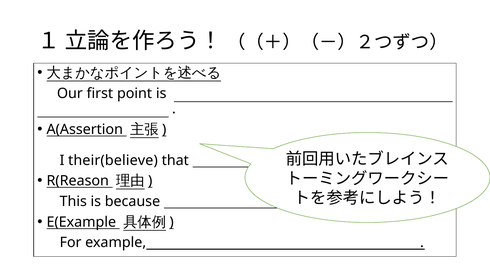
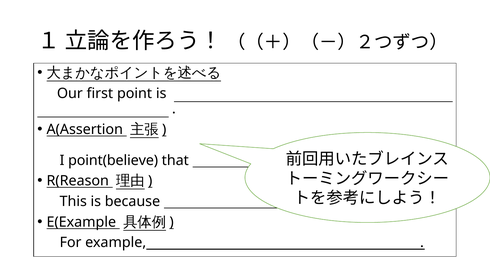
their(believe: their(believe -> point(believe (113, 160)
